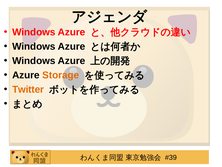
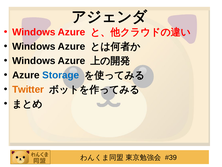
Storage colour: orange -> blue (61, 75)
